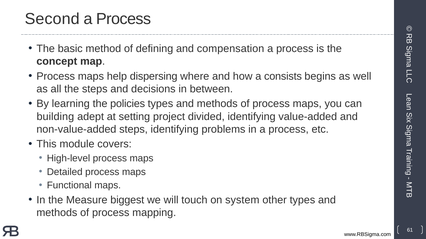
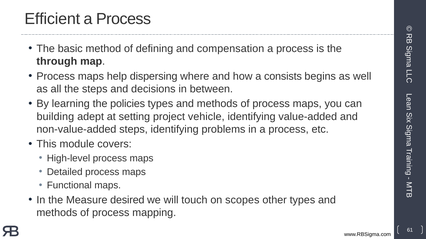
Second: Second -> Efficient (52, 19)
concept: concept -> through (57, 61)
divided: divided -> vehicle (206, 117)
biggest: biggest -> desired (127, 200)
system: system -> scopes (242, 200)
